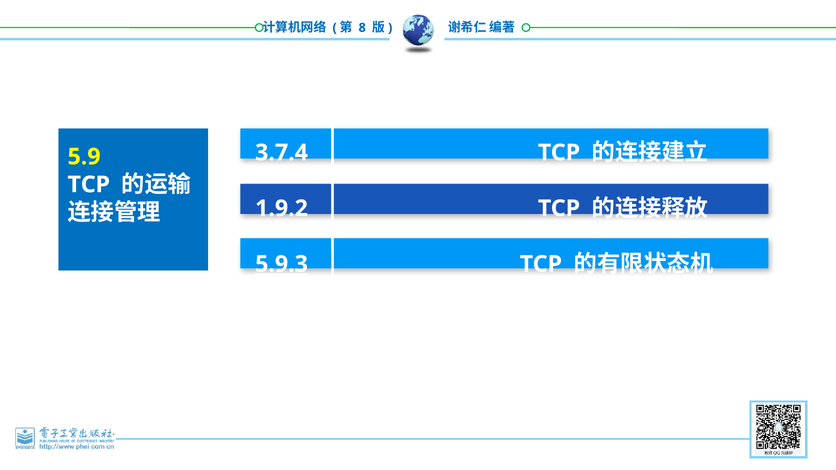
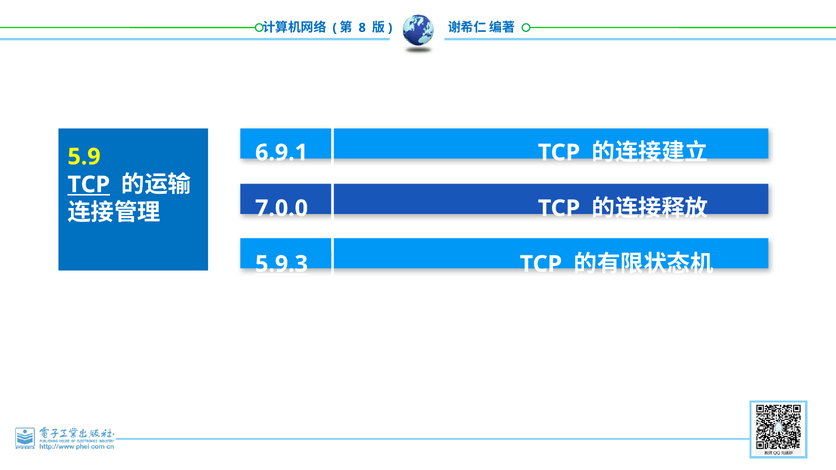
3.7.4: 3.7.4 -> 6.9.1 (282, 153)
TCP underline: none -> present (89, 185)
1.9.2: 1.9.2 -> 7.0.0 (282, 209)
